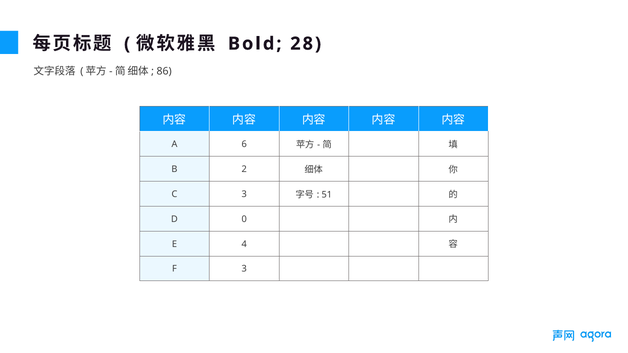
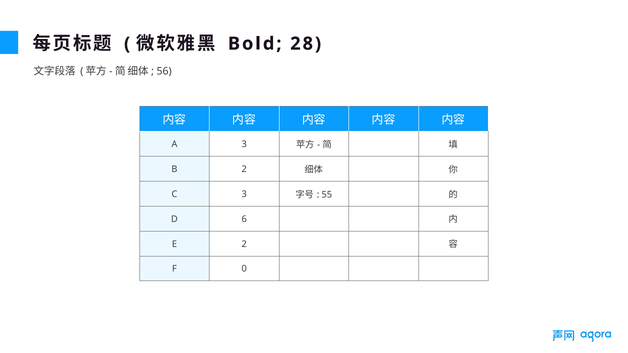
86: 86 -> 56 (164, 71)
A 6: 6 -> 3 (244, 144)
51: 51 -> 55 (327, 195)
0: 0 -> 6 (244, 219)
E 4: 4 -> 2 (244, 244)
F 3: 3 -> 0 (244, 269)
